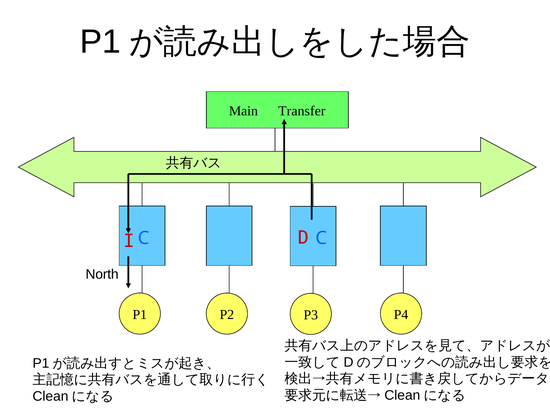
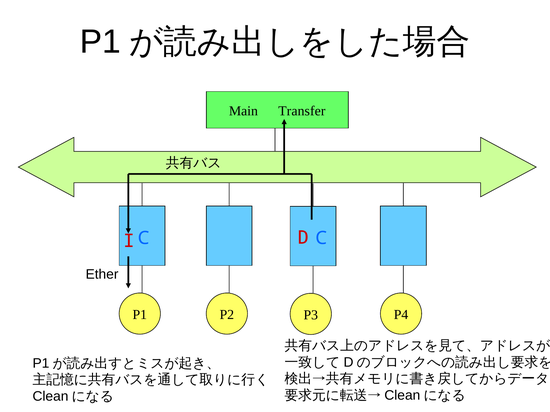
North: North -> Ether (102, 274)
